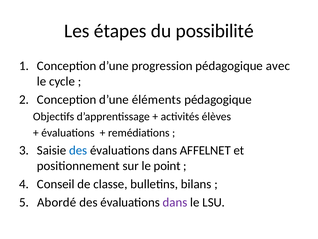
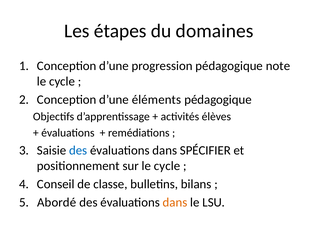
possibilité: possibilité -> domaines (215, 31)
avec: avec -> note (278, 66)
AFFELNET: AFFELNET -> SPÉCIFIER (205, 150)
sur le point: point -> cycle (167, 165)
dans colour: purple -> orange (175, 202)
